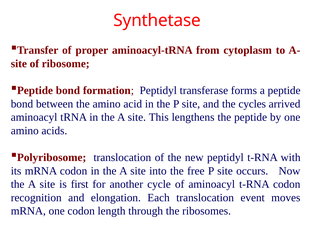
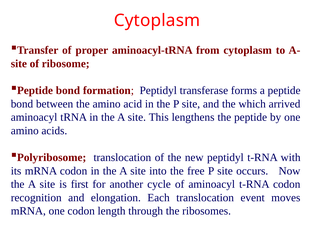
Synthetase: Synthetase -> Cytoplasm (157, 20)
cycles: cycles -> which (252, 104)
